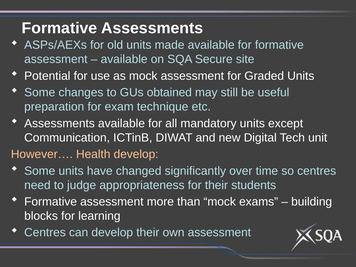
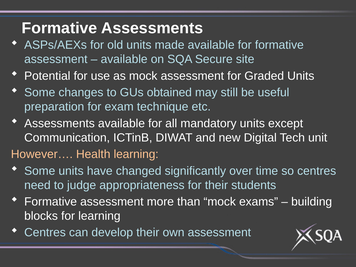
Health develop: develop -> learning (136, 154)
